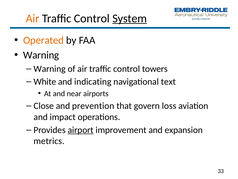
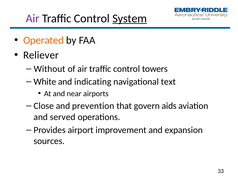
Air colour: orange -> purple (33, 18)
Warning: Warning -> Reliever (41, 55)
Warning: Warning -> Without (50, 69)
loss: loss -> aids (169, 106)
impact: impact -> served (63, 117)
airport underline: present -> none (81, 130)
metrics: metrics -> sources (49, 141)
